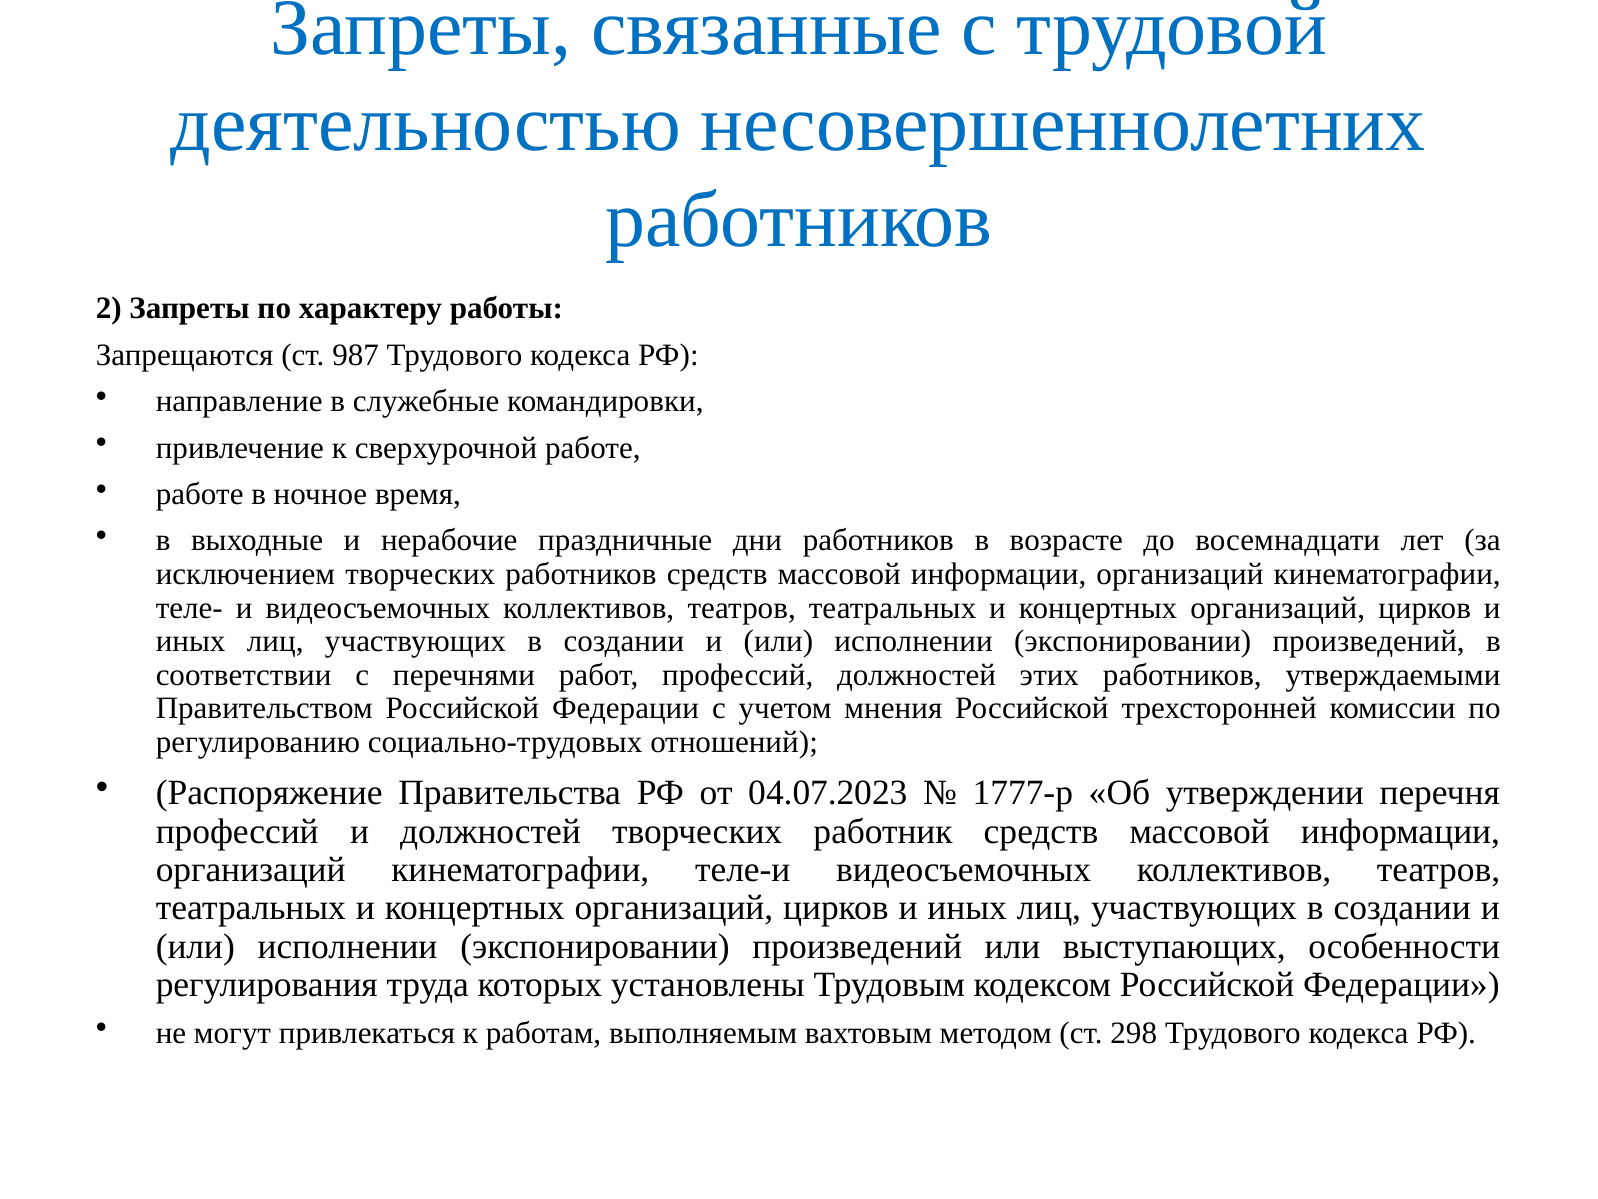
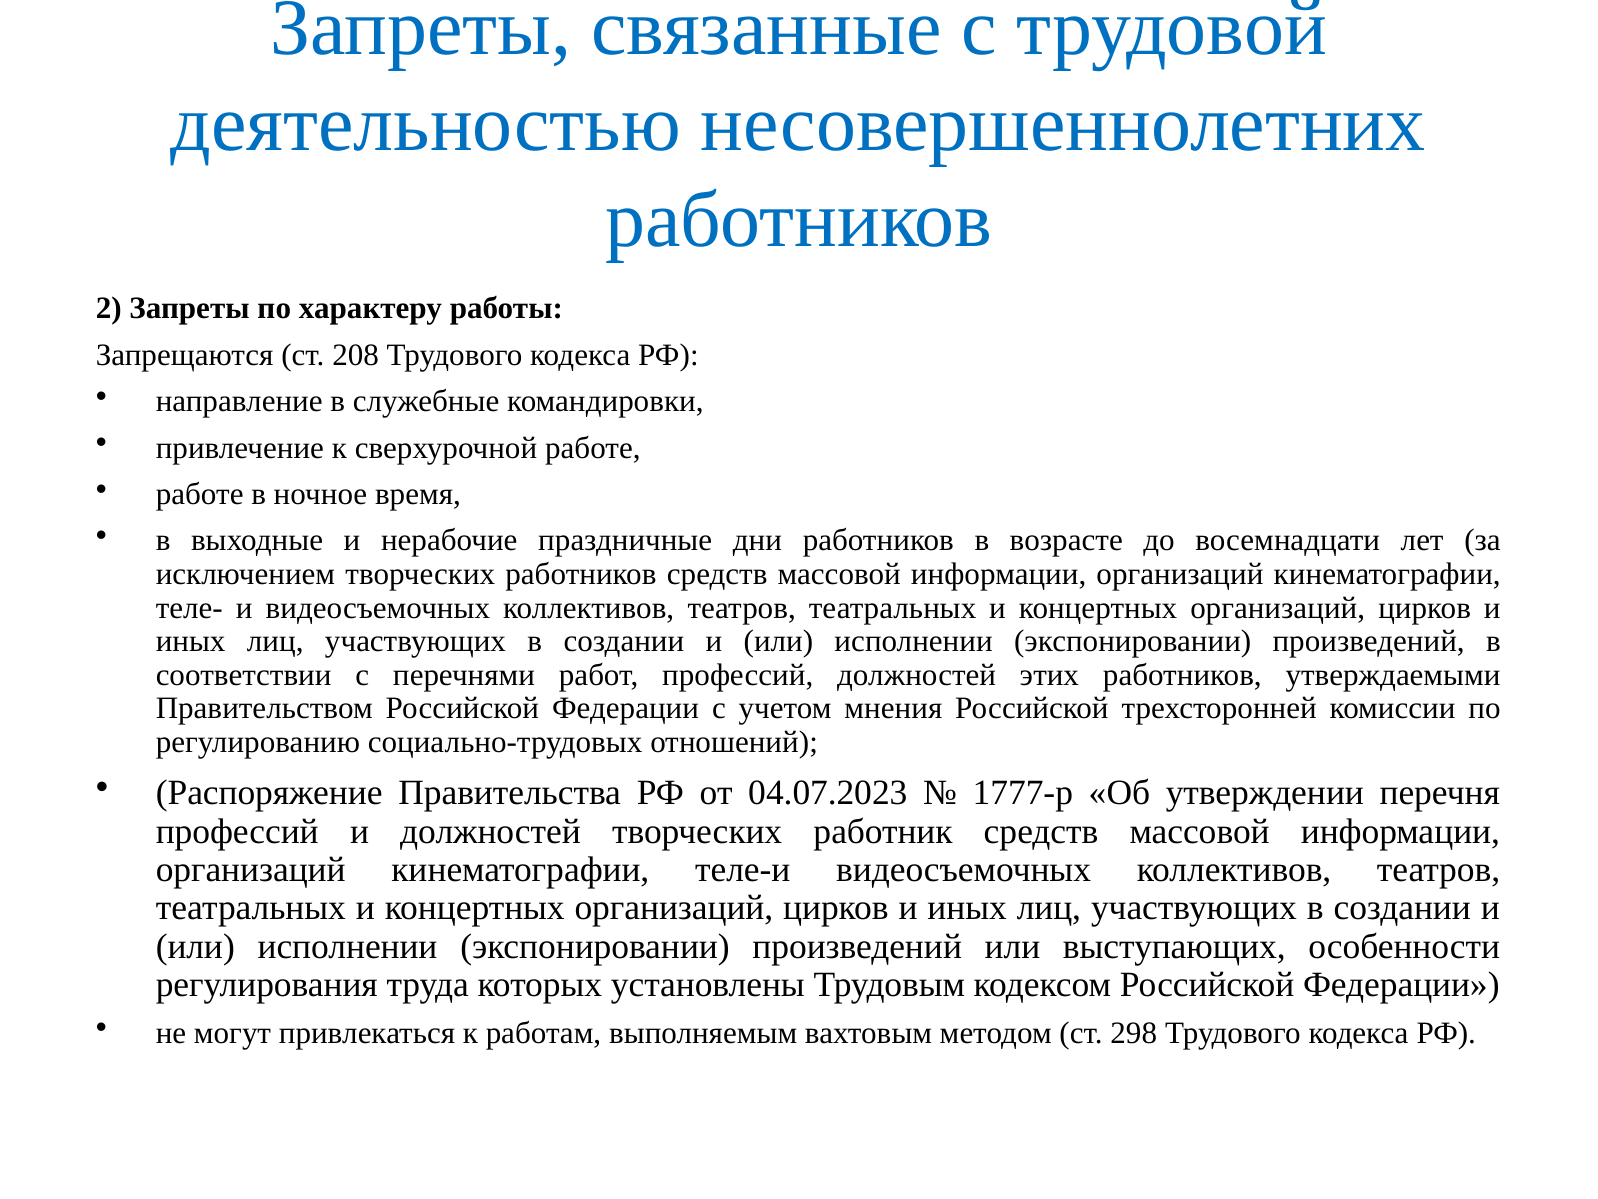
987: 987 -> 208 (356, 355)
